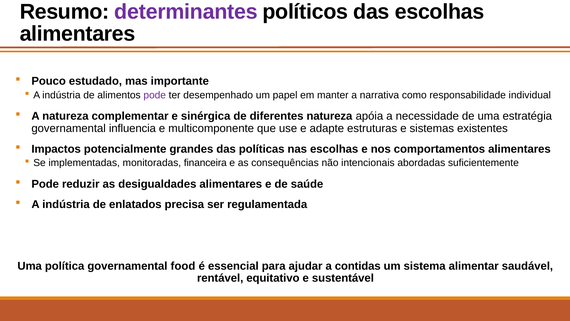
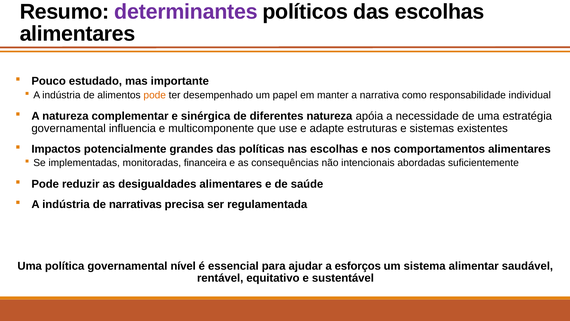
pode colour: purple -> orange (155, 95)
enlatados: enlatados -> narrativas (135, 204)
food: food -> nível (183, 266)
contidas: contidas -> esforços (358, 266)
